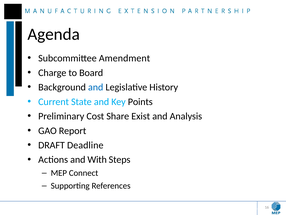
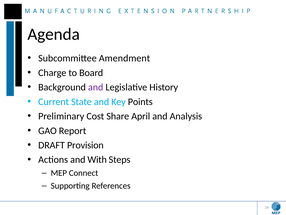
and colour: blue -> purple (96, 87)
Exist: Exist -> April (141, 116)
Deadline: Deadline -> Provision (85, 145)
